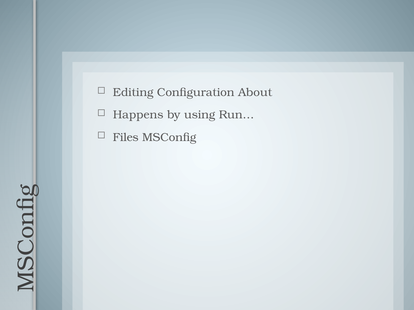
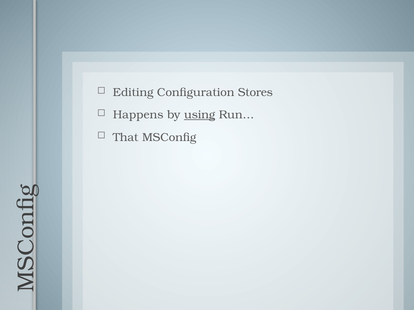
About: About -> Stores (255, 93)
using underline: none -> present (200, 115)
Files: Files -> That (126, 137)
